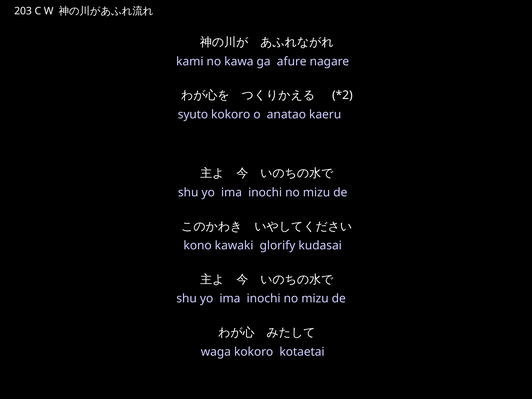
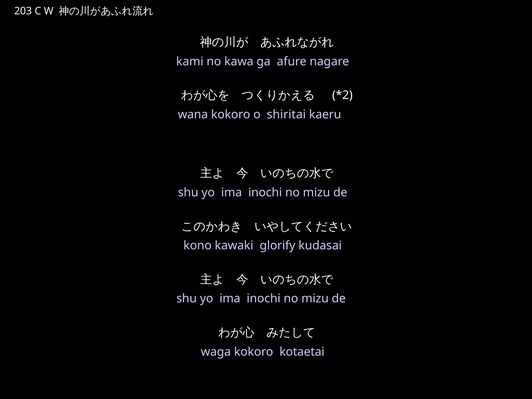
syuto: syuto -> wana (193, 115)
anatao: anatao -> shiritai (286, 115)
